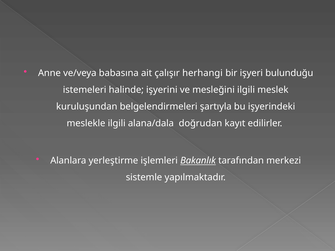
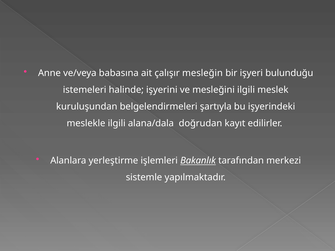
herhangi: herhangi -> mesleğin (202, 73)
